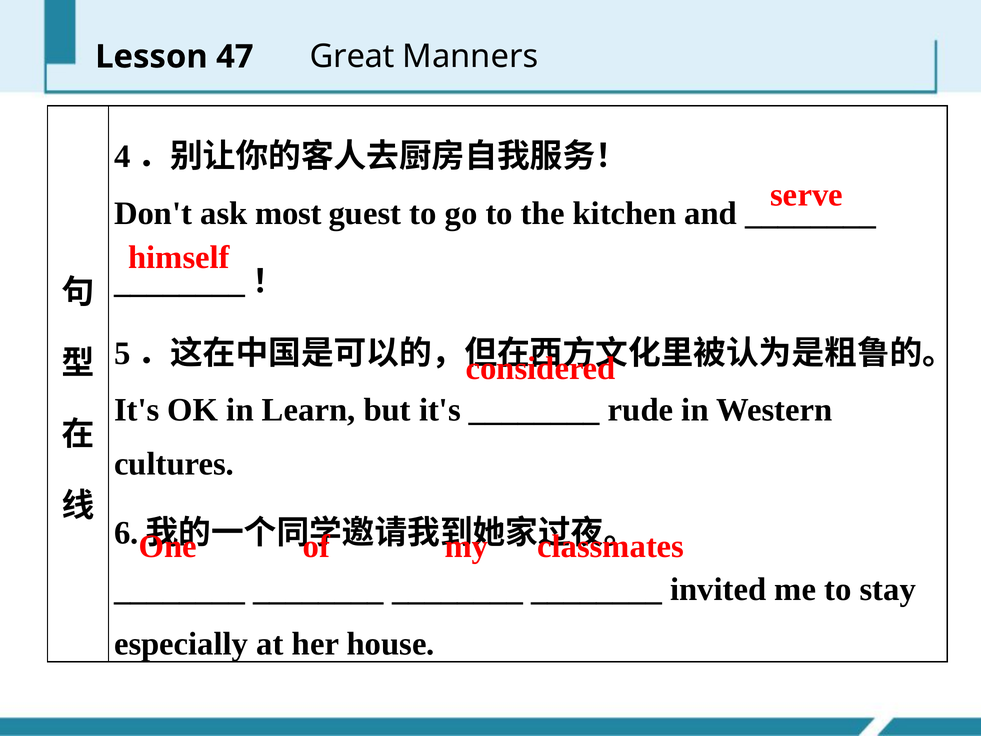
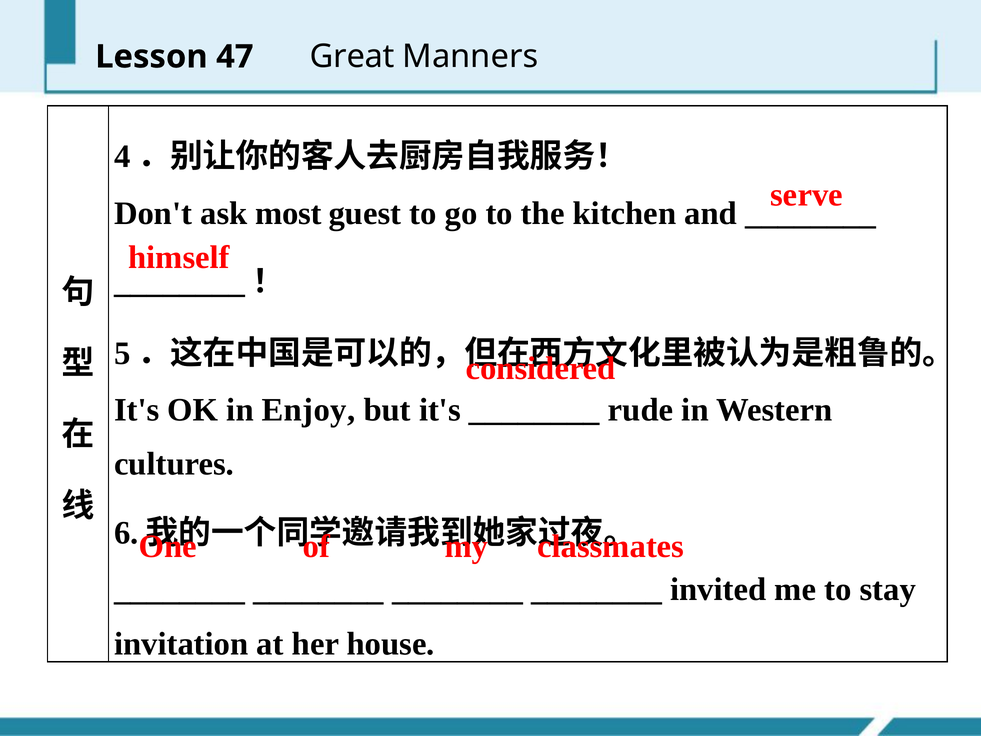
Learn: Learn -> Enjoy (309, 410)
especially: especially -> invitation (181, 644)
